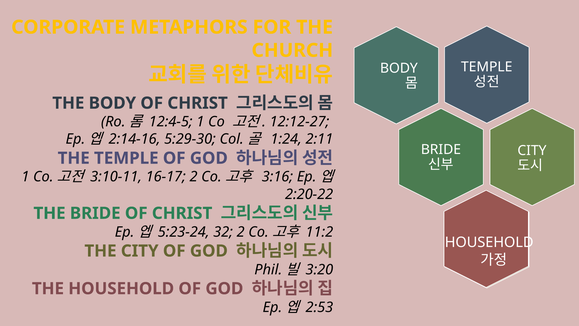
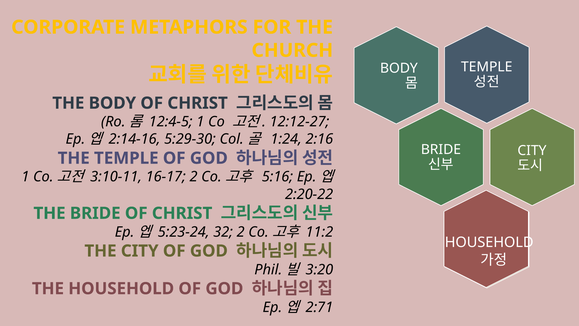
2:11: 2:11 -> 2:16 (319, 139)
3:16: 3:16 -> 5:16 (277, 177)
2:53: 2:53 -> 2:71 (319, 307)
